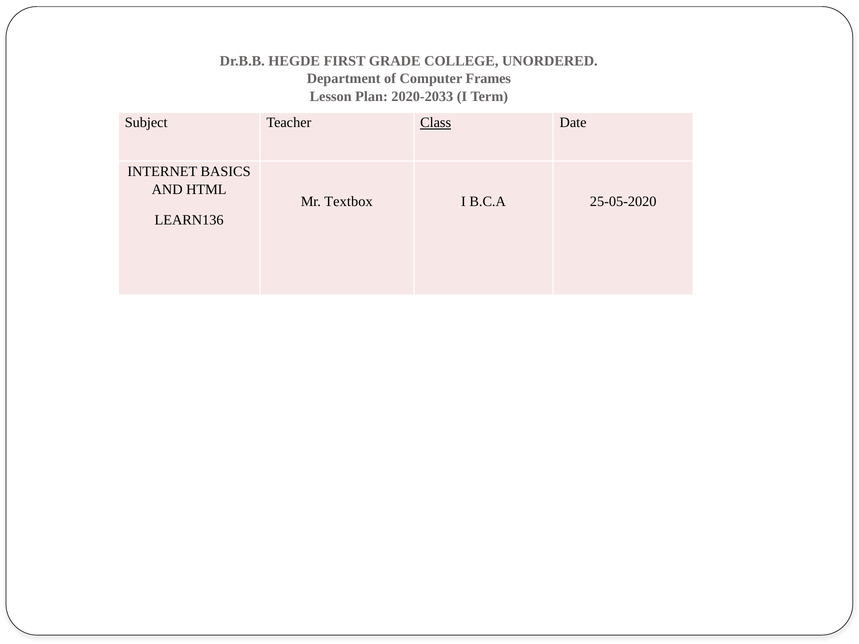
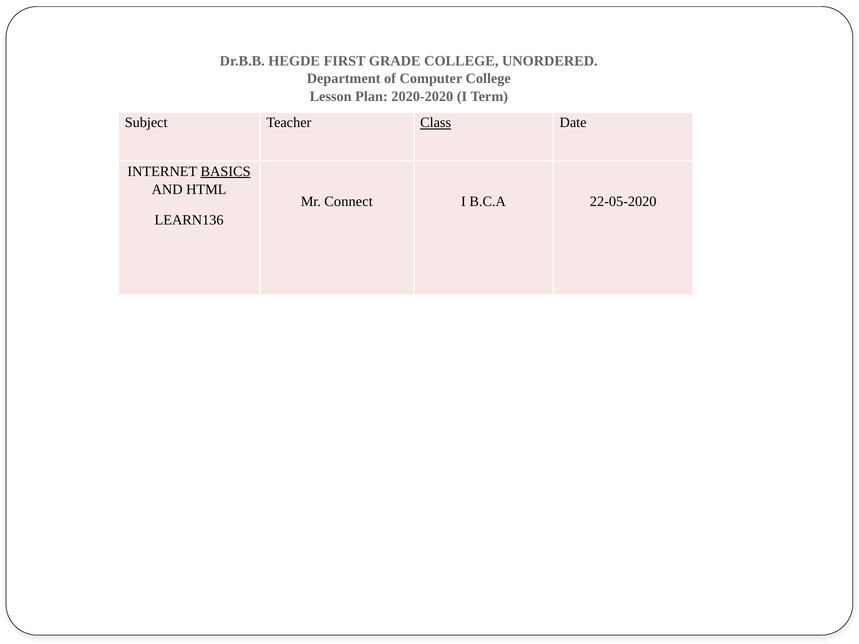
Computer Frames: Frames -> College (488, 79)
2020-2033: 2020-2033 -> 2020-2020 (422, 96)
BASICS underline: none -> present (226, 172)
Textbox: Textbox -> Connect (349, 202)
25-05-2020: 25-05-2020 -> 22-05-2020 (623, 202)
